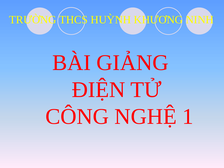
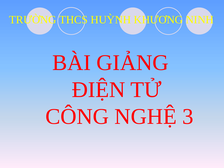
1: 1 -> 3 (188, 117)
